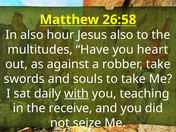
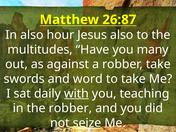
26:58: 26:58 -> 26:87 (119, 20)
heart: heart -> many (153, 50)
souls: souls -> word (88, 79)
the receive: receive -> robber (70, 108)
seize underline: none -> present (87, 123)
